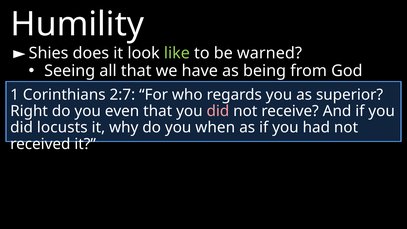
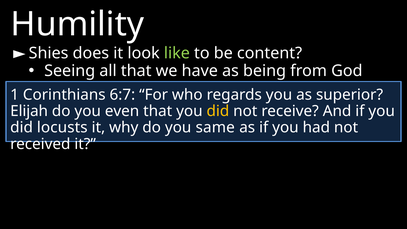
warned: warned -> content (270, 53)
2:7: 2:7 -> 6:7 (122, 95)
Right: Right -> Elijah (29, 111)
did colour: pink -> yellow (218, 111)
when: when -> same (215, 128)
